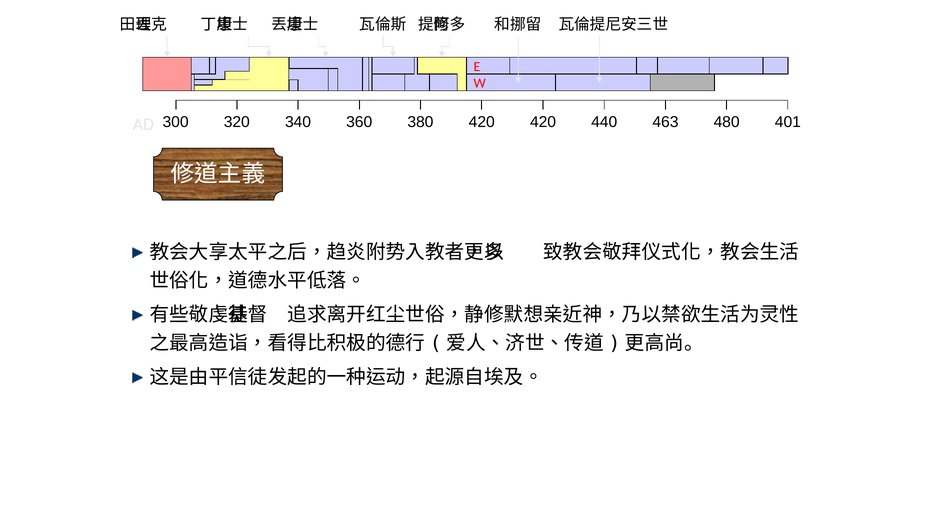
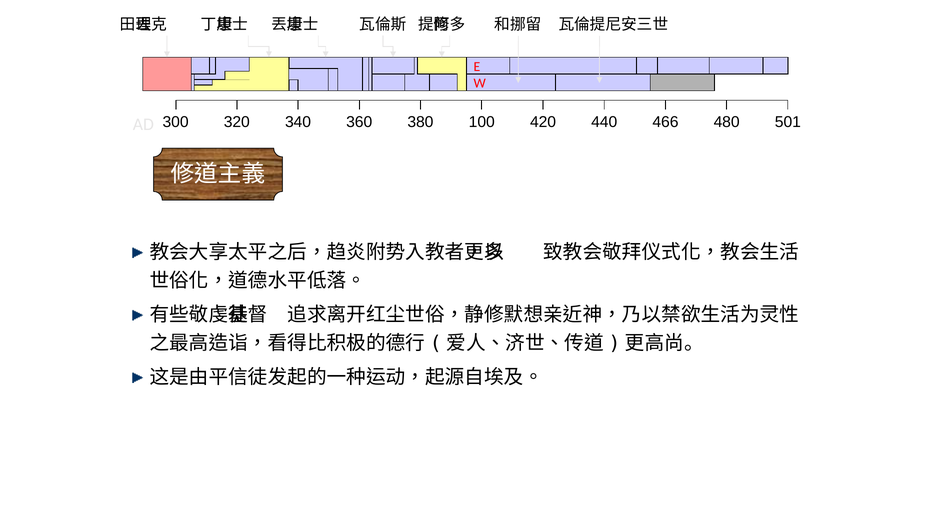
380 420: 420 -> 100 (482, 122)
463: 463 -> 466 (665, 122)
401: 401 -> 501 (788, 122)
